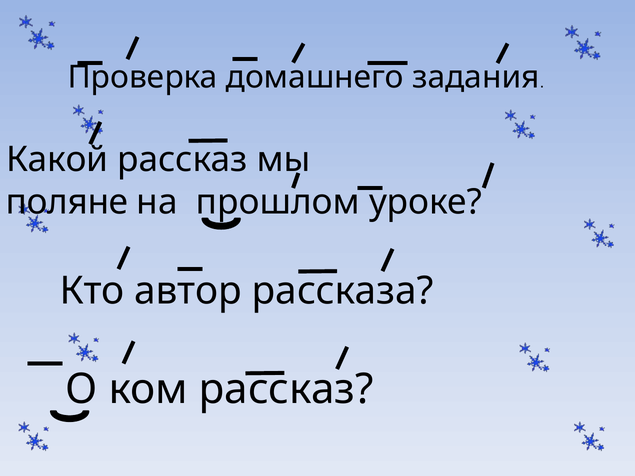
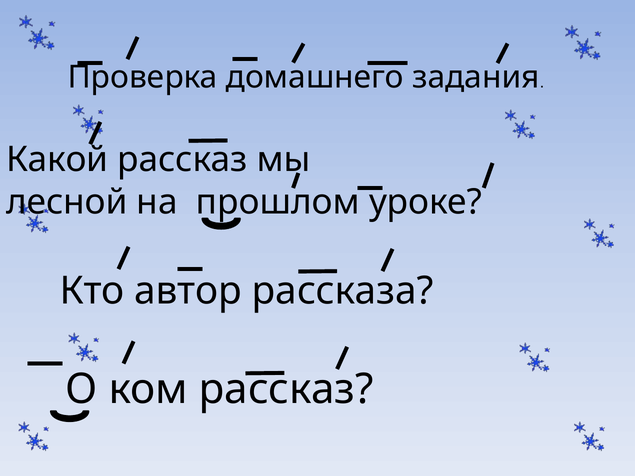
поляне: поляне -> лесной (67, 202)
